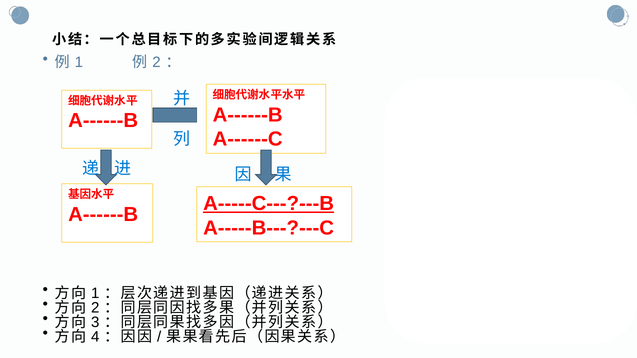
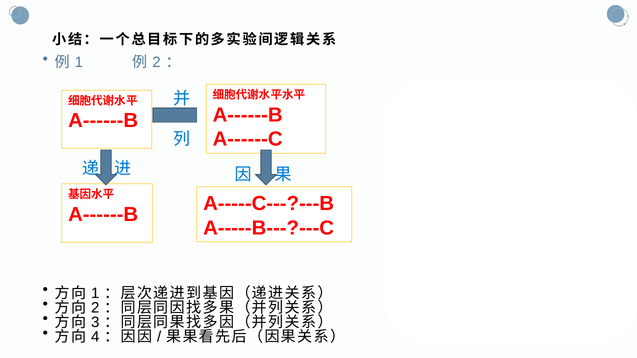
A-----C---?---B underline: present -> none (269, 204)
